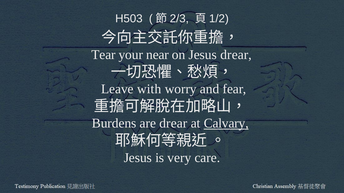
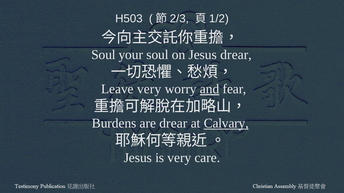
Tear: Tear -> Soul (103, 55)
your near: near -> soul (157, 55)
Leave with: with -> very (149, 89)
and underline: none -> present (210, 89)
